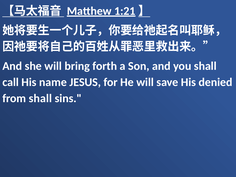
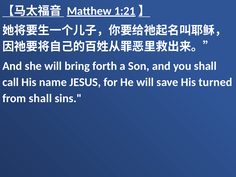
denied: denied -> turned (215, 82)
